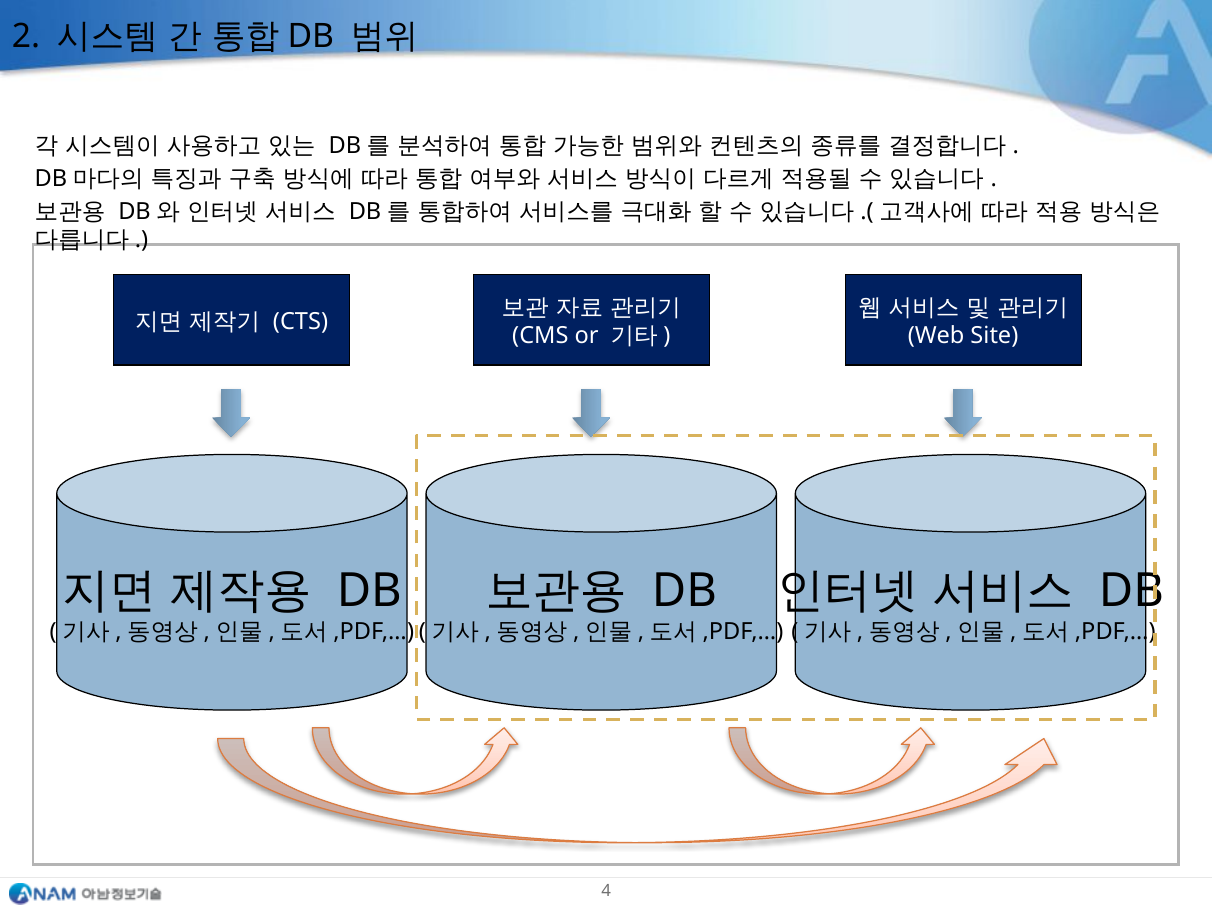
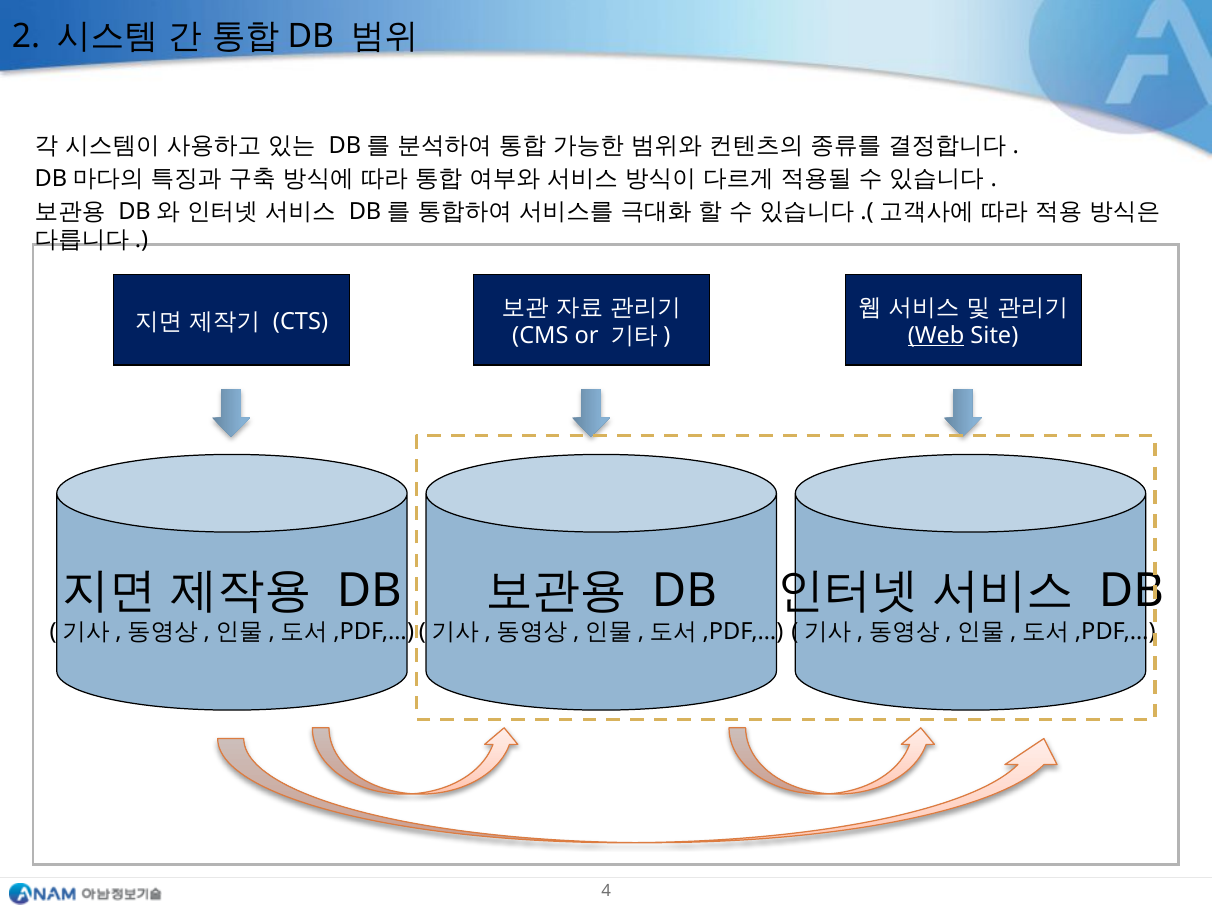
Web underline: none -> present (936, 336)
